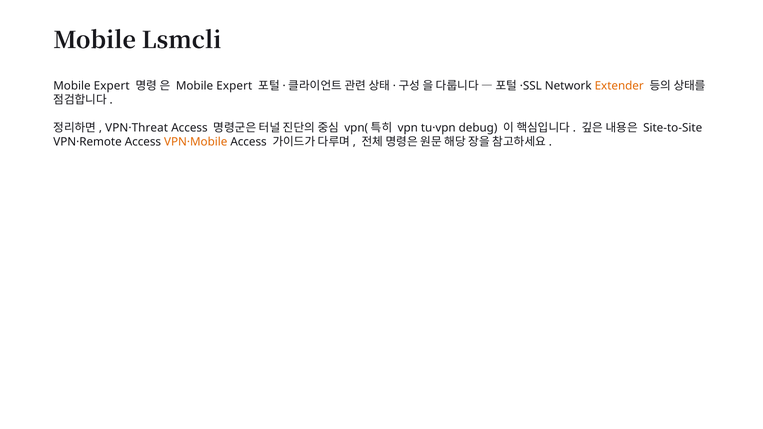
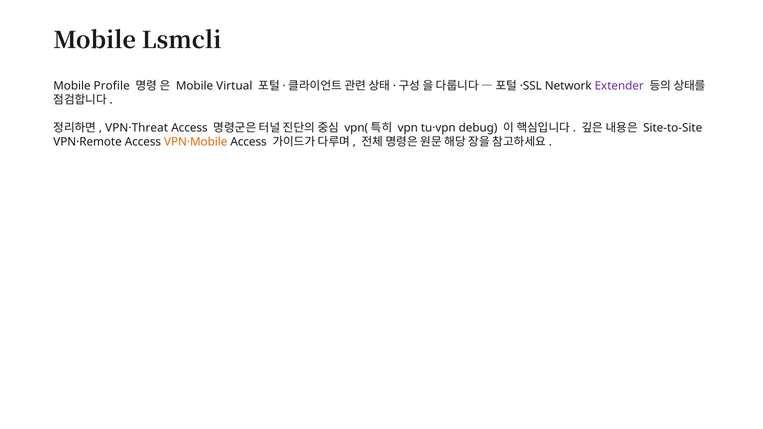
Expert: Expert -> Profile (112, 86)
Expert: Expert -> Virtual (234, 86)
Extender colour: orange -> purple (619, 86)
